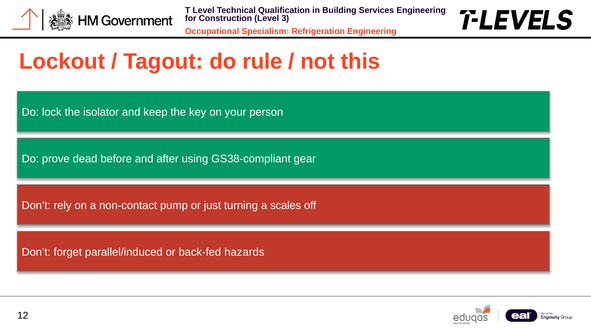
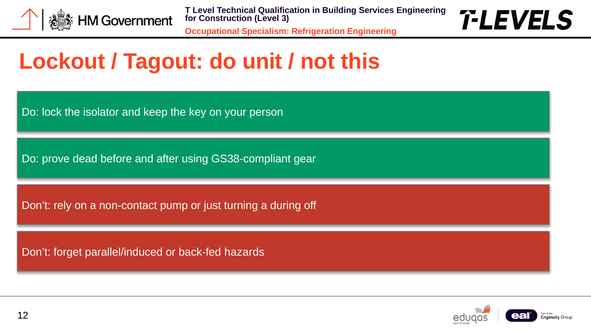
rule: rule -> unit (262, 61)
scales: scales -> during (286, 205)
